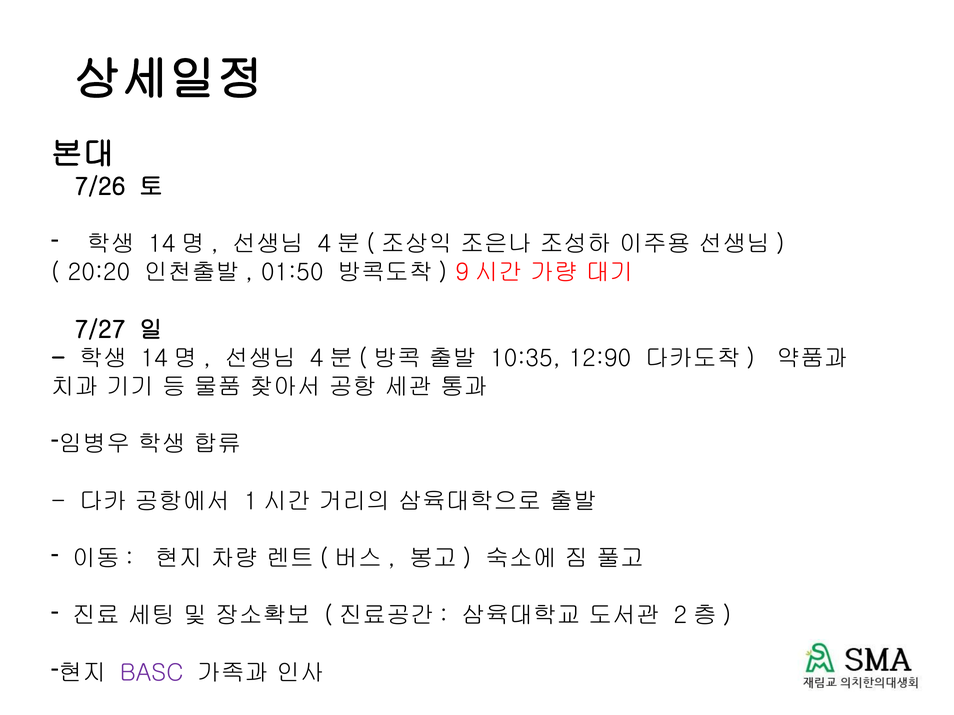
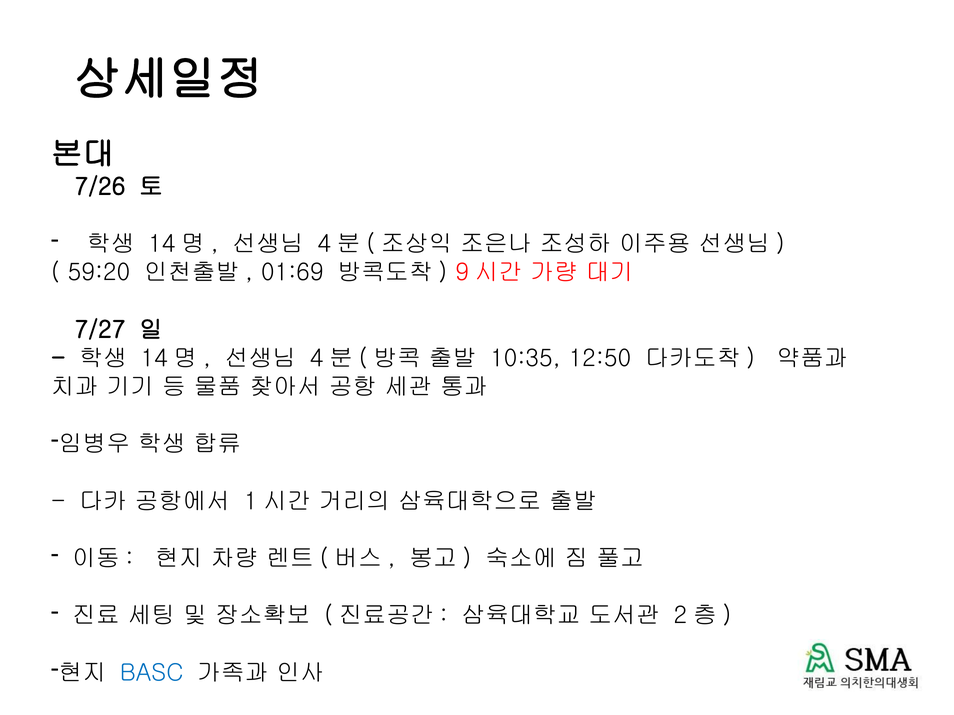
20:20: 20:20 -> 59:20 (99, 273)
01:50: 01:50 -> 01:69 (292, 273)
12:90: 12:90 -> 12:50 (600, 358)
BASC colour: purple -> blue (152, 673)
